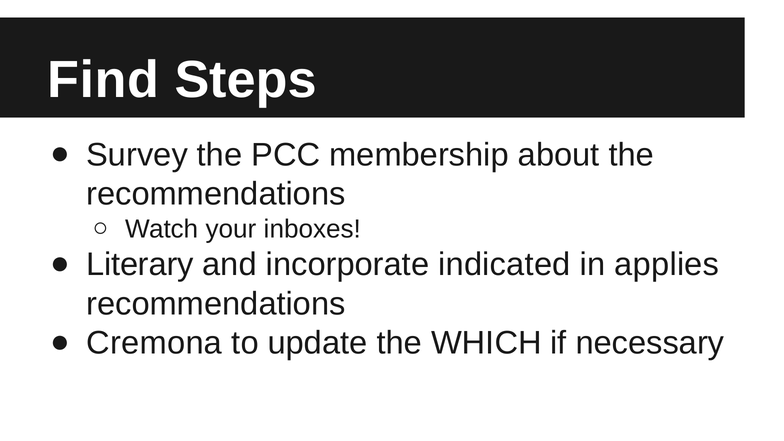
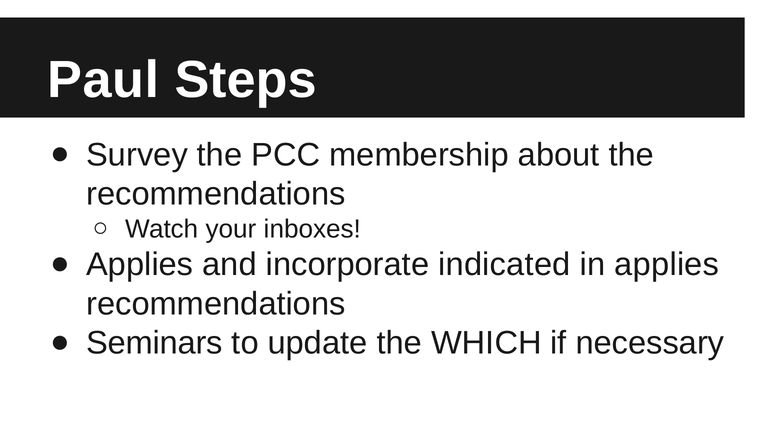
Find: Find -> Paul (103, 80)
Literary: Literary -> Applies (140, 265)
Cremona: Cremona -> Seminars (154, 343)
